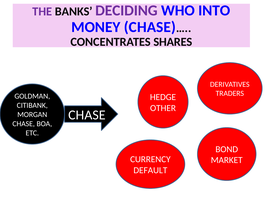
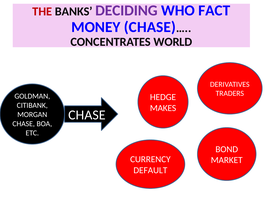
THE colour: purple -> red (42, 12)
INTO: INTO -> FACT (214, 11)
SHARES: SHARES -> WORLD (173, 42)
OTHER: OTHER -> MAKES (163, 108)
